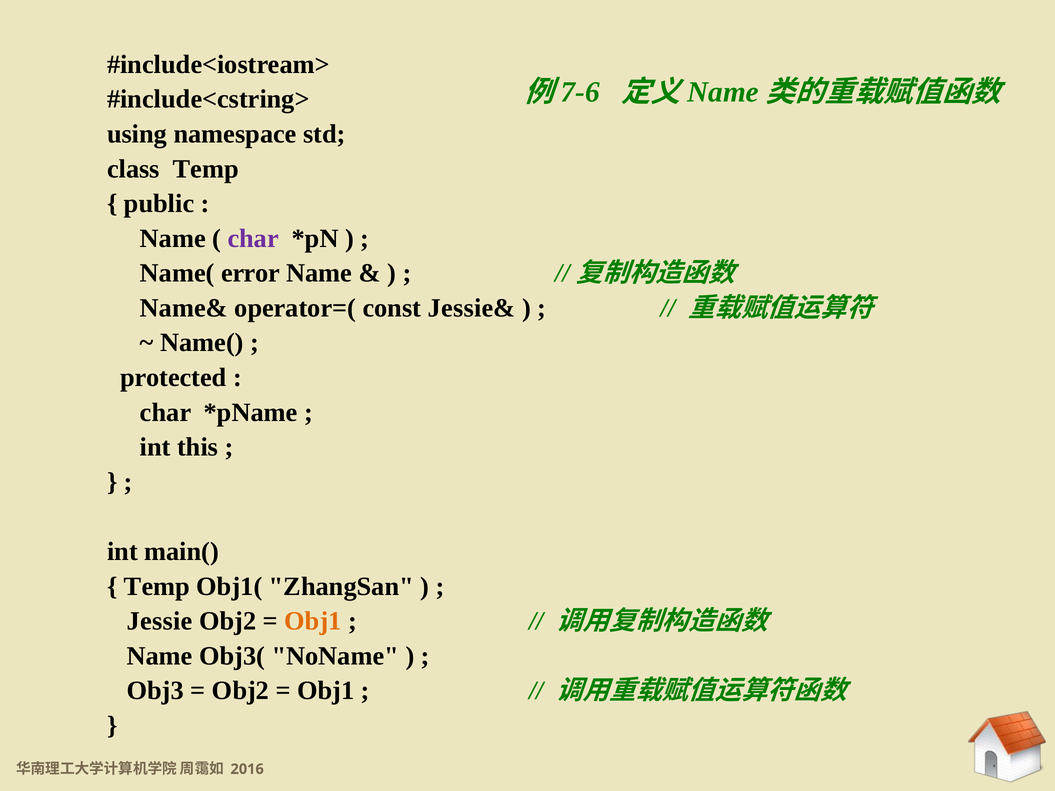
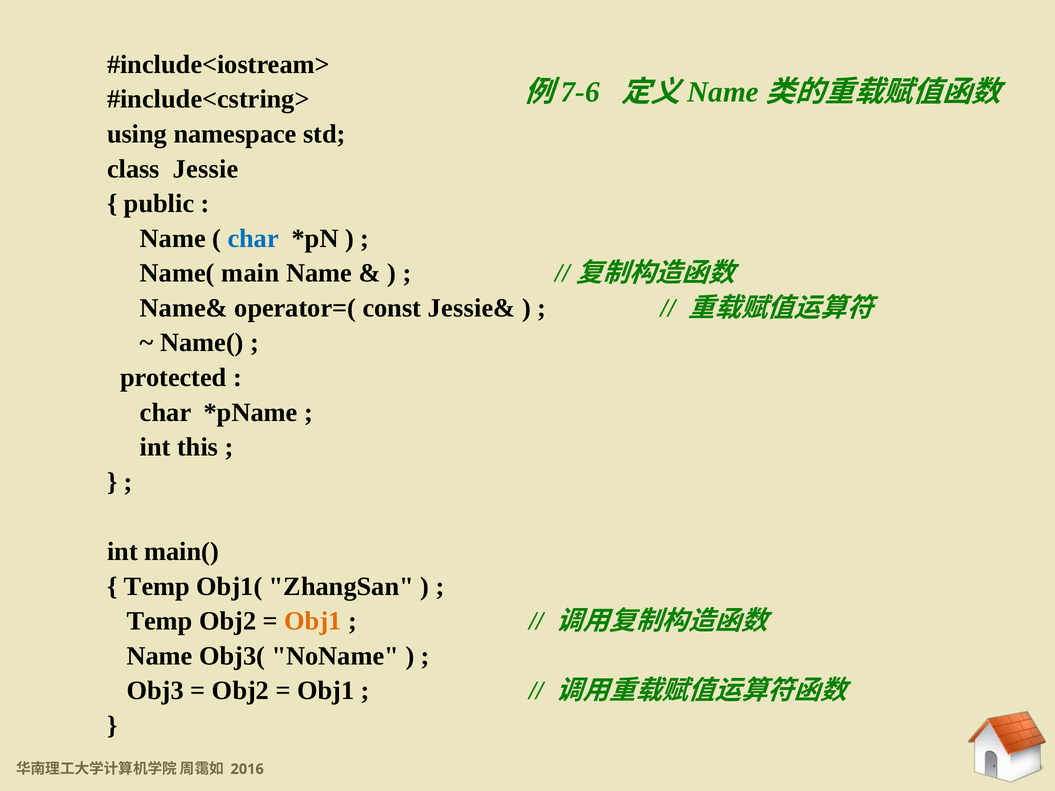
class Temp: Temp -> Jessie (206, 169)
char colour: purple -> blue (253, 238)
error: error -> main (250, 273)
Jessie: Jessie -> Temp (160, 621)
